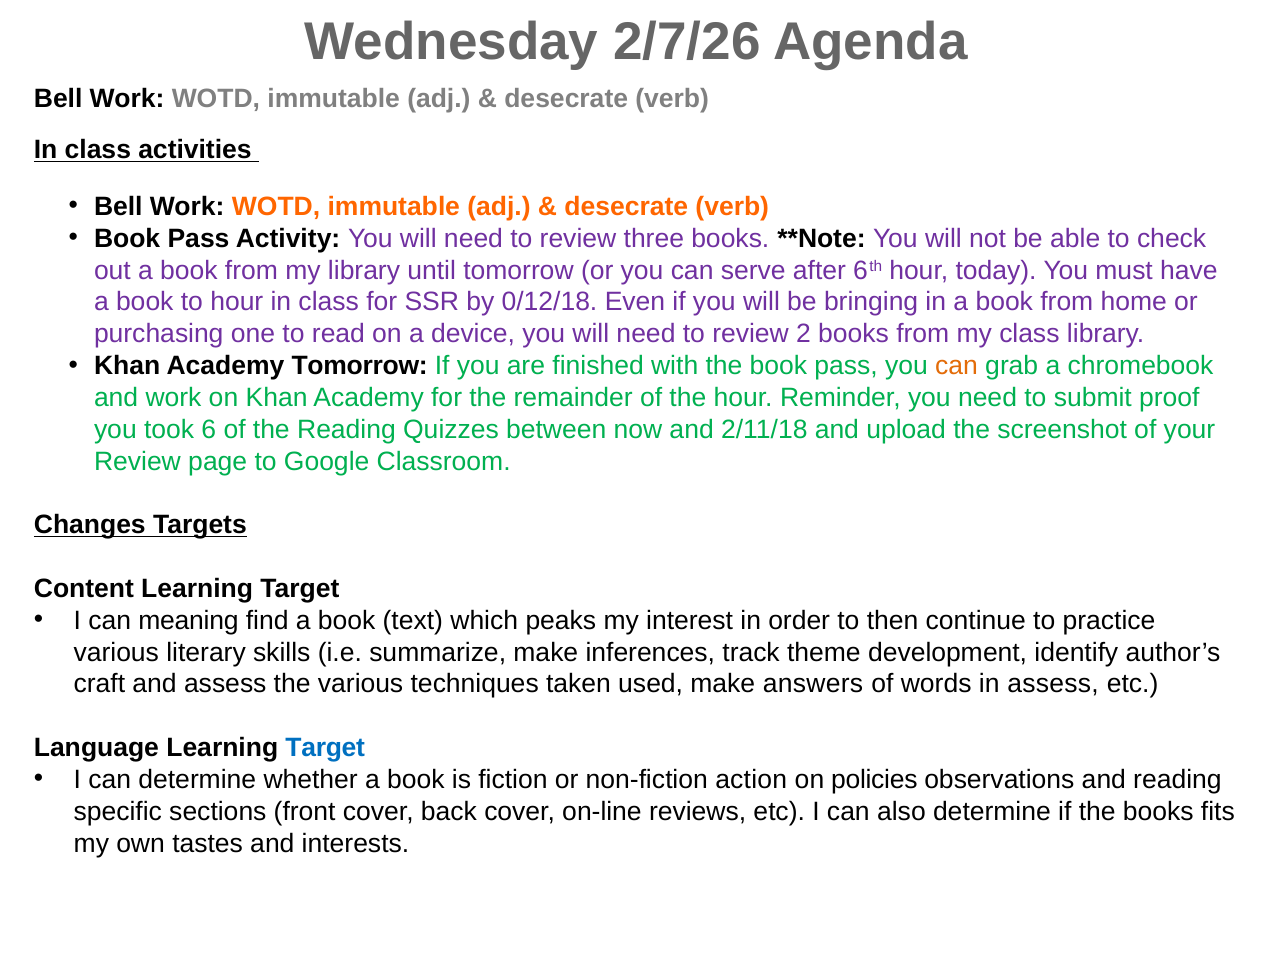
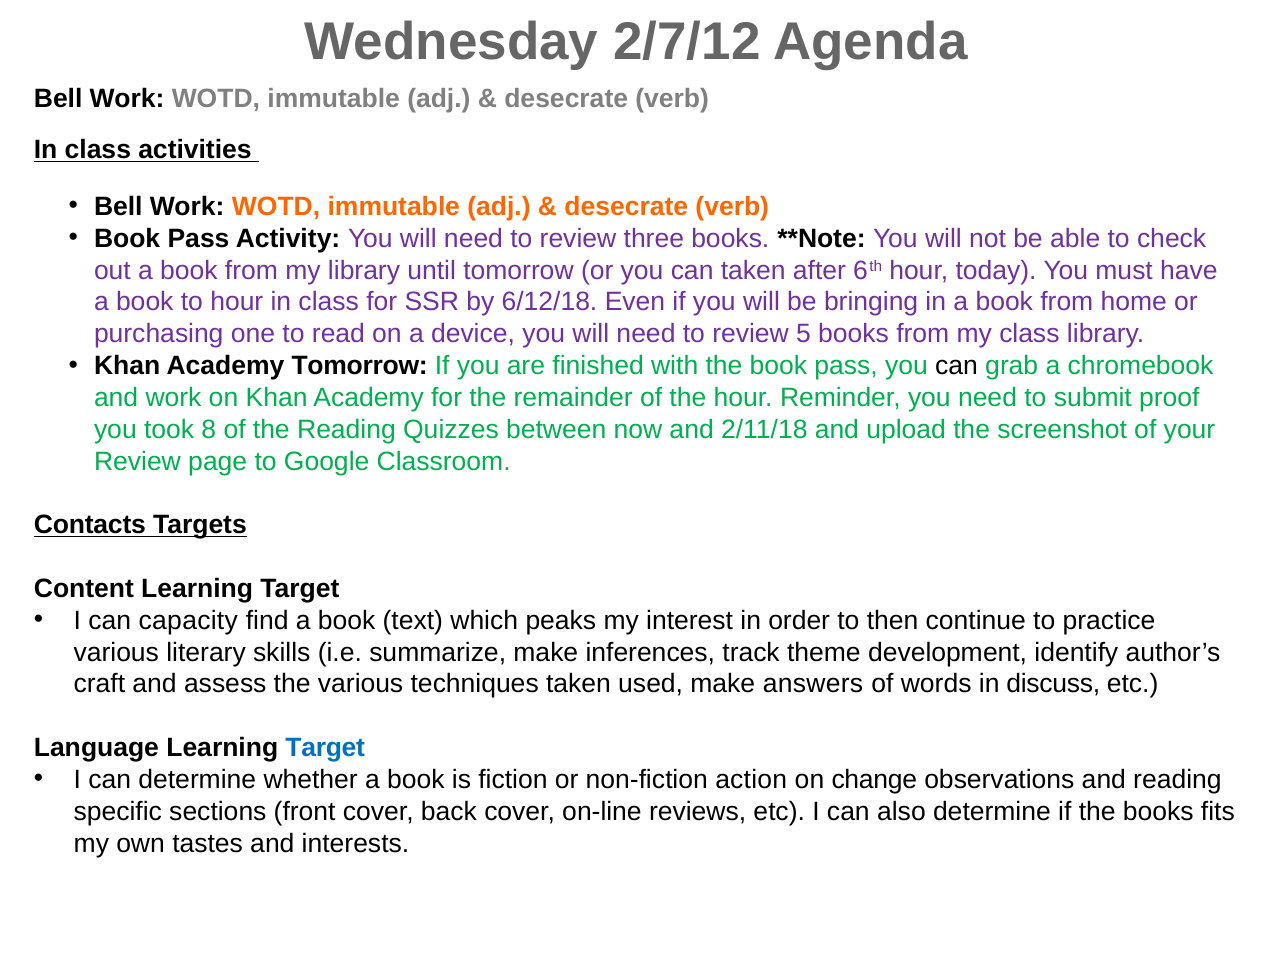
2/7/26: 2/7/26 -> 2/7/12 (687, 42)
can serve: serve -> taken (753, 270)
0/12/18: 0/12/18 -> 6/12/18 (549, 302)
2: 2 -> 5 (804, 334)
can colour: orange -> black (957, 366)
6: 6 -> 8 (209, 429)
Changes: Changes -> Contacts (90, 525)
meaning: meaning -> capacity (188, 620)
in assess: assess -> discuss (1053, 684)
policies: policies -> change (874, 779)
